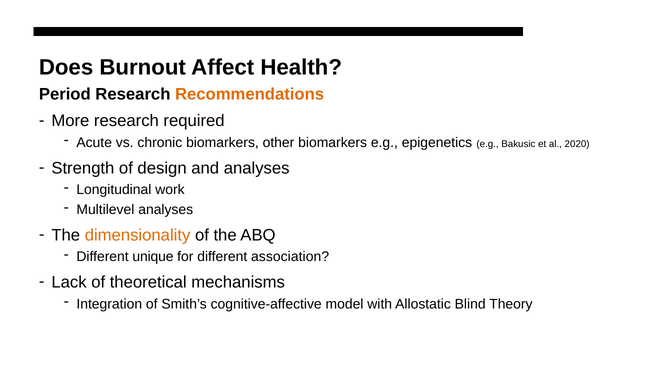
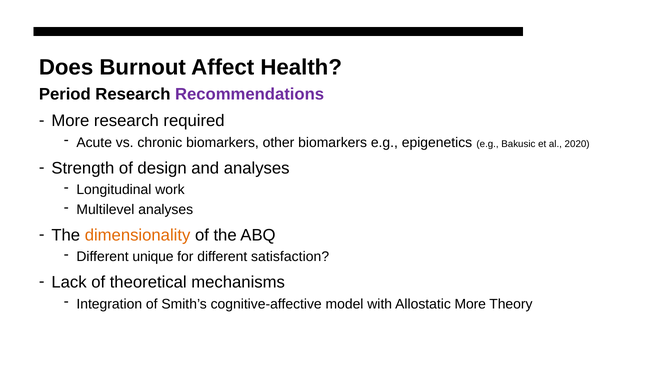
Recommendations colour: orange -> purple (250, 94)
association: association -> satisfaction (290, 257)
Allostatic Blind: Blind -> More (470, 304)
